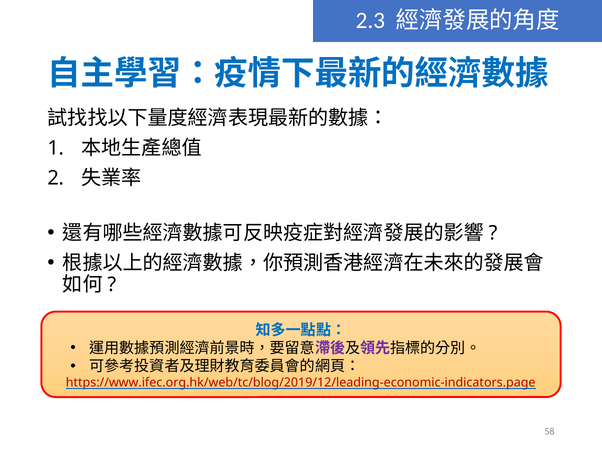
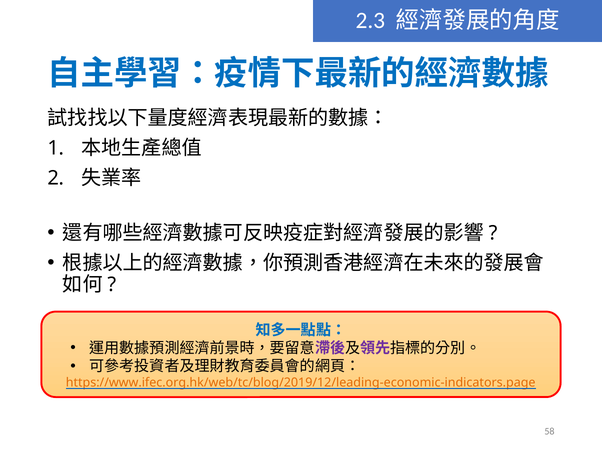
https://www.ifec.org.hk/web/tc/blog/2019/12/leading-economic-indicators.page colour: red -> orange (301, 382)
